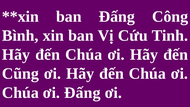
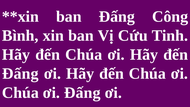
Cũng: Cũng -> Ðấng (20, 74)
